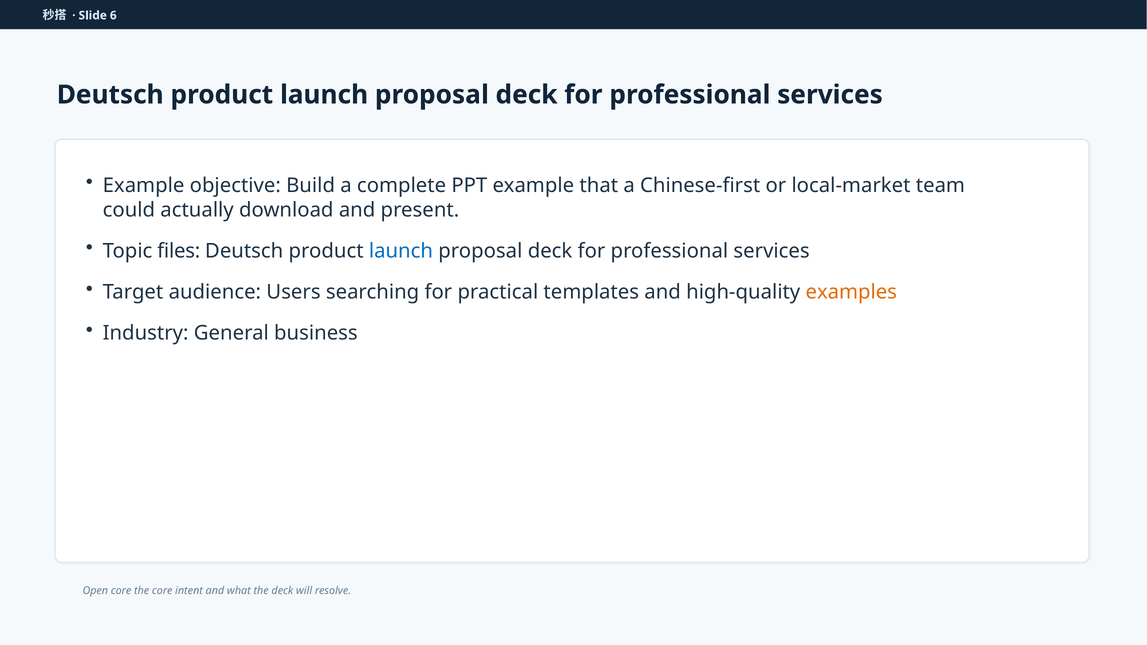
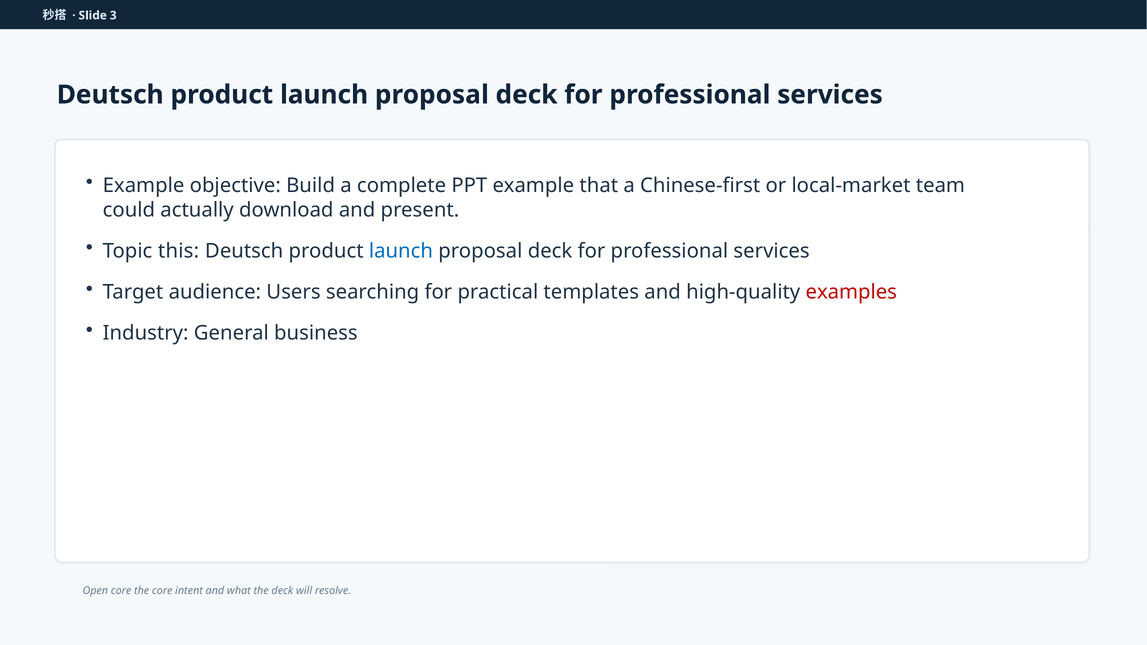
6: 6 -> 3 (113, 15)
files: files -> this (179, 251)
examples colour: orange -> red (851, 292)
